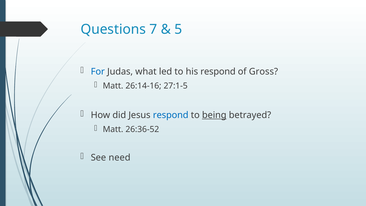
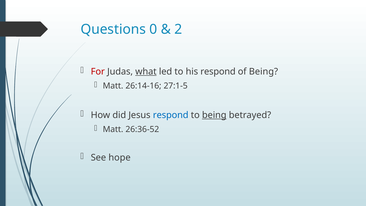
7: 7 -> 0 (153, 29)
5: 5 -> 2 (178, 29)
For colour: blue -> red (98, 72)
what underline: none -> present (146, 72)
of Gross: Gross -> Being (263, 72)
need: need -> hope (120, 158)
